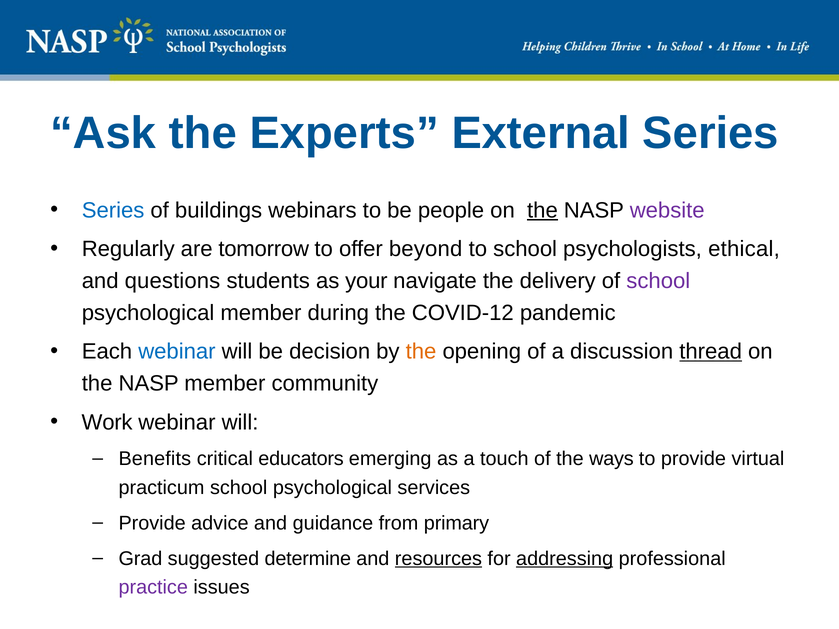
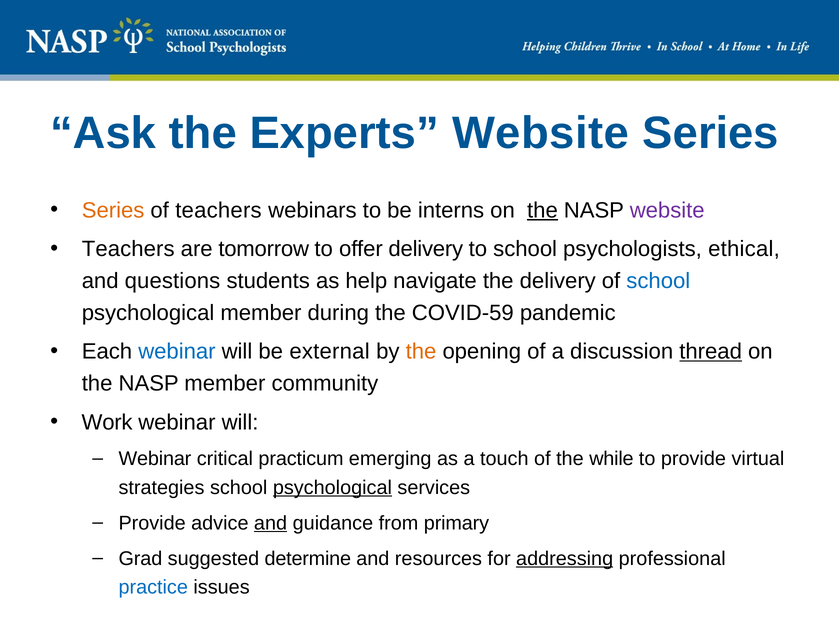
Experts External: External -> Website (540, 134)
Series colour: blue -> orange (113, 210)
of buildings: buildings -> teachers (218, 210)
people: people -> interns (451, 210)
Regularly: Regularly -> Teachers (128, 249)
offer beyond: beyond -> delivery (426, 249)
your: your -> help (366, 281)
school colour: purple -> blue (658, 281)
COVID-12: COVID-12 -> COVID-59 (463, 313)
decision: decision -> external (330, 352)
Benefits: Benefits -> Webinar (155, 459)
educators: educators -> practicum (301, 459)
ways: ways -> while (611, 459)
practicum: practicum -> strategies (161, 488)
psychological underline: none -> present (332, 488)
and underline: none -> present (271, 523)
resources underline: present -> none (438, 559)
practice colour: purple -> blue (153, 587)
